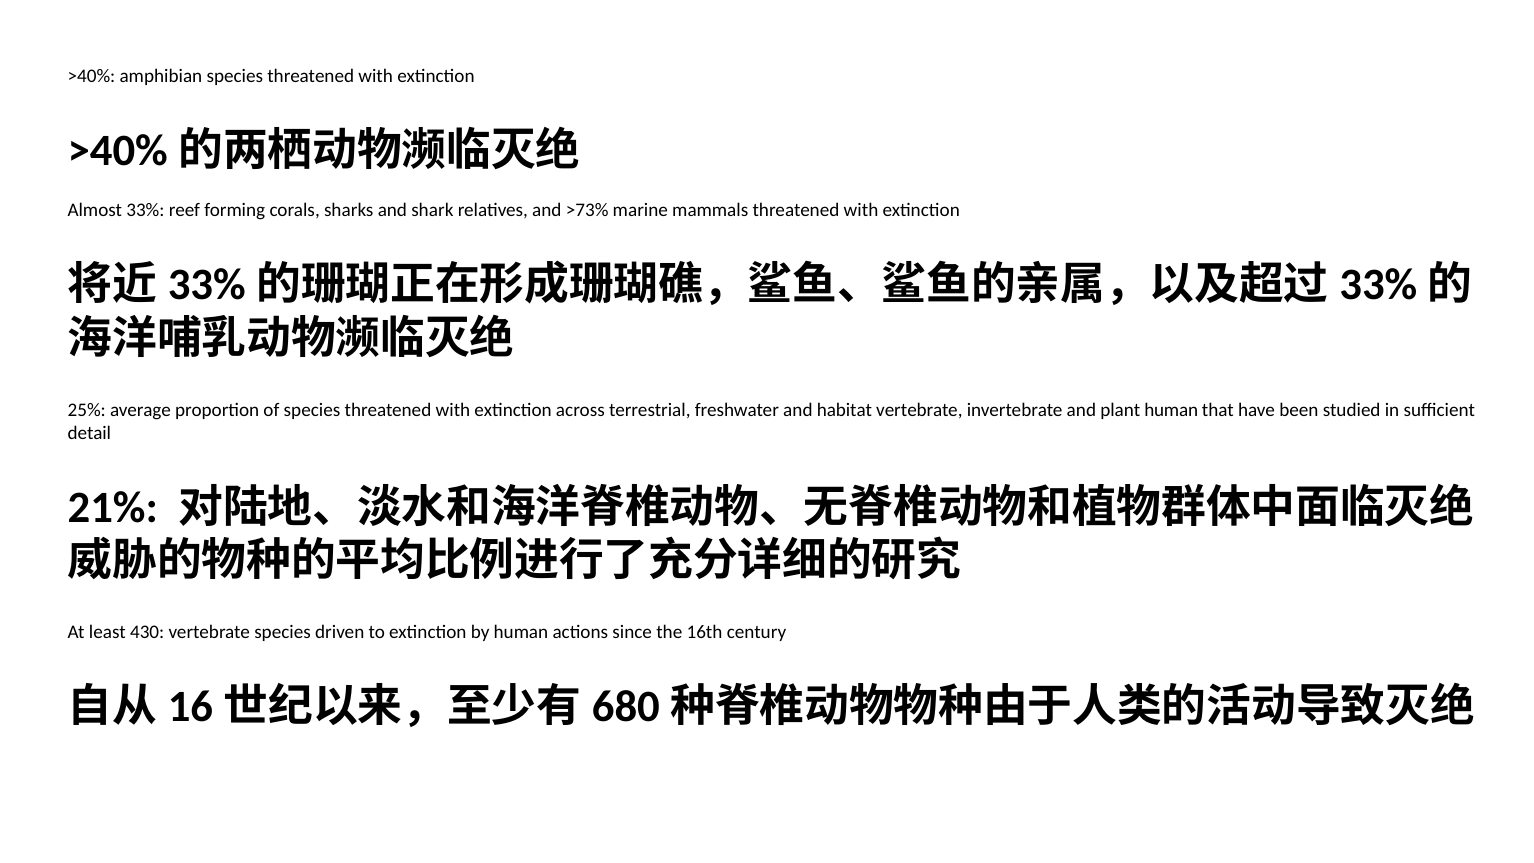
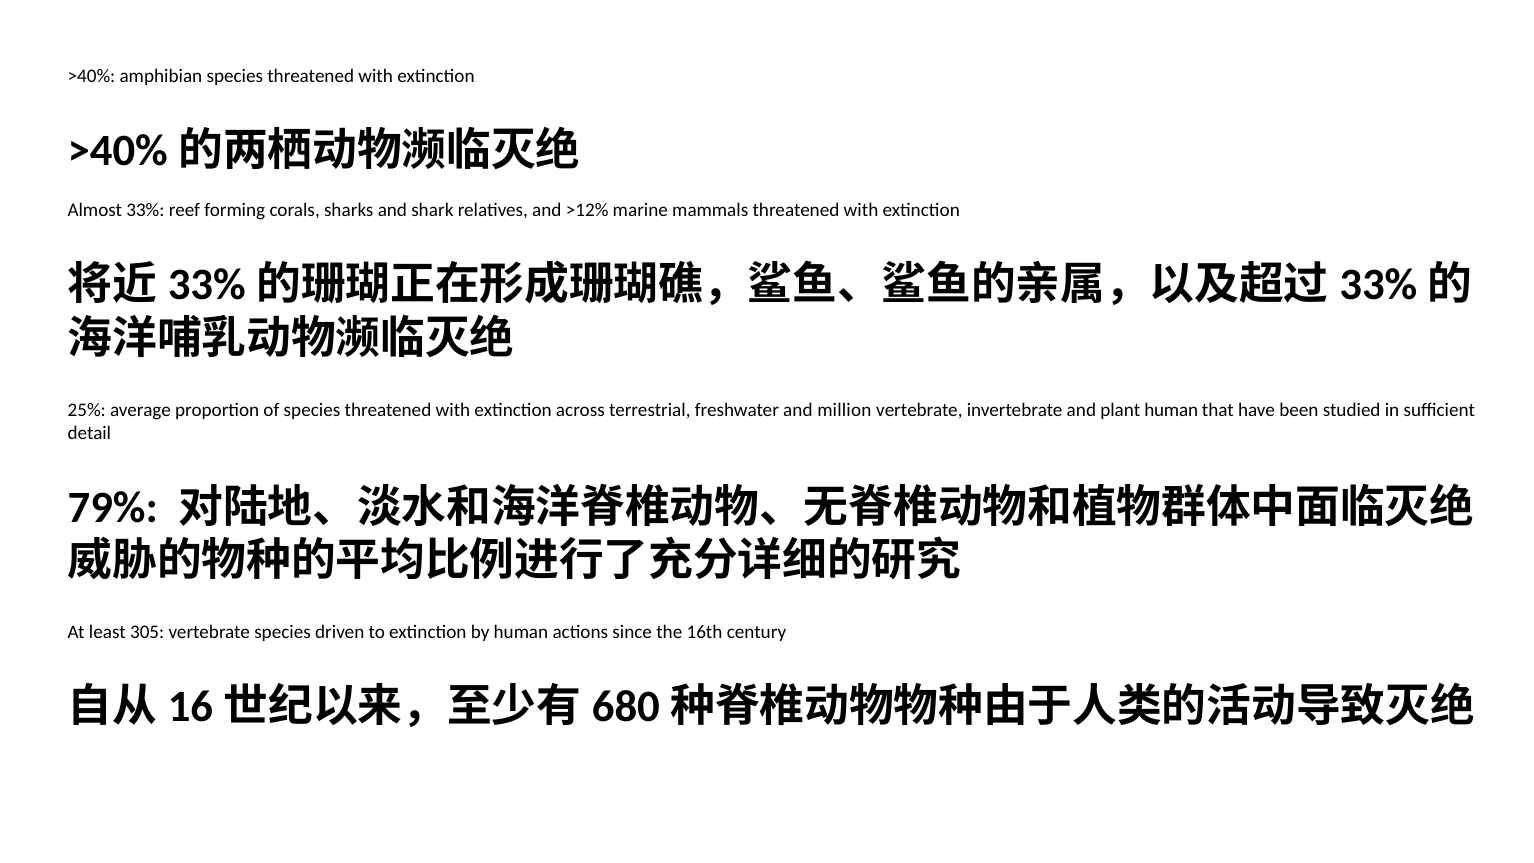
>73%: >73% -> >12% (587, 210)
habitat: habitat -> million (844, 410)
21%: 21% -> 79% (113, 507)
430: 430 -> 305 (147, 632)
